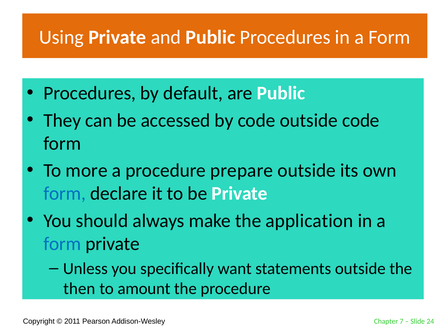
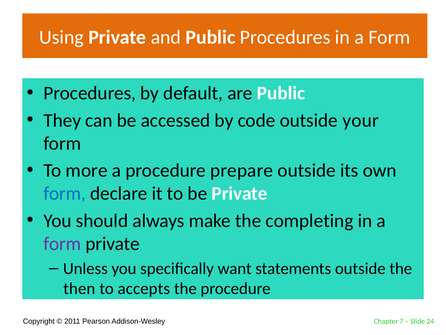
outside code: code -> your (361, 120)
application: application -> completing (309, 220)
form colour: blue -> purple (62, 243)
amount: amount -> accepts (144, 288)
